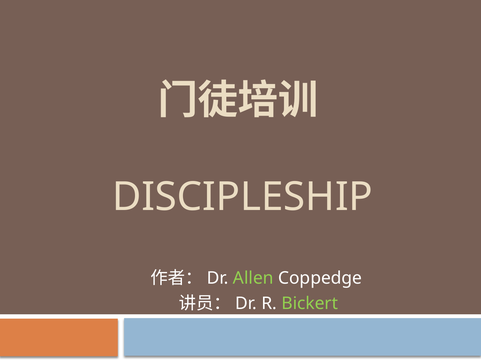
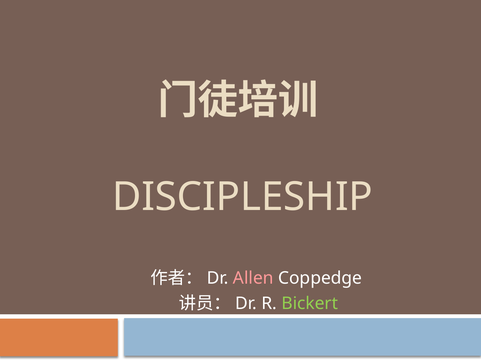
Allen colour: light green -> pink (253, 278)
